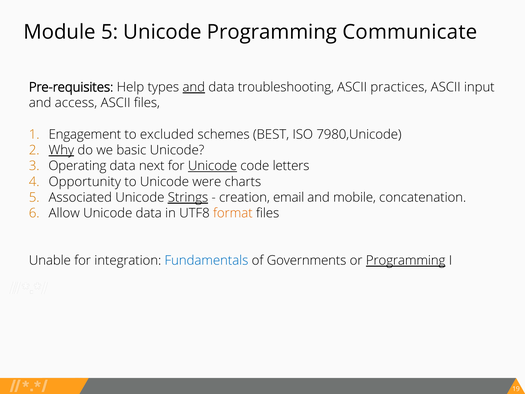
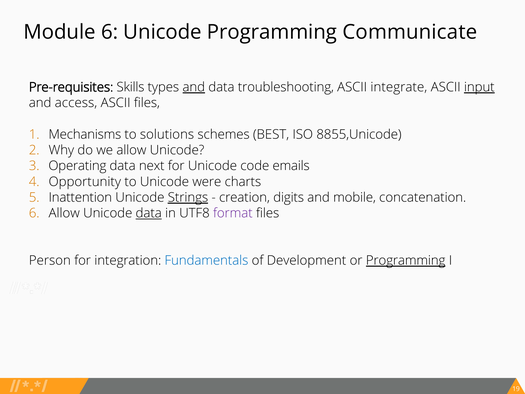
Module 5: 5 -> 6 (110, 32)
Help: Help -> Skills (130, 87)
practices: practices -> integrate (399, 87)
input underline: none -> present (479, 87)
Engagement: Engagement -> Mechanisms (85, 134)
excluded: excluded -> solutions (167, 134)
7980,Unicode: 7980,Unicode -> 8855,Unicode (359, 134)
Why underline: present -> none (61, 150)
we basic: basic -> allow (131, 150)
Unicode underline: present -> none (212, 166)
letters: letters -> emails (291, 166)
Associated: Associated -> Inattention (80, 197)
email: email -> digits (289, 197)
data underline: none -> present (149, 213)
format colour: orange -> purple (233, 213)
Unable: Unable -> Person (50, 260)
Governments: Governments -> Development (306, 260)
